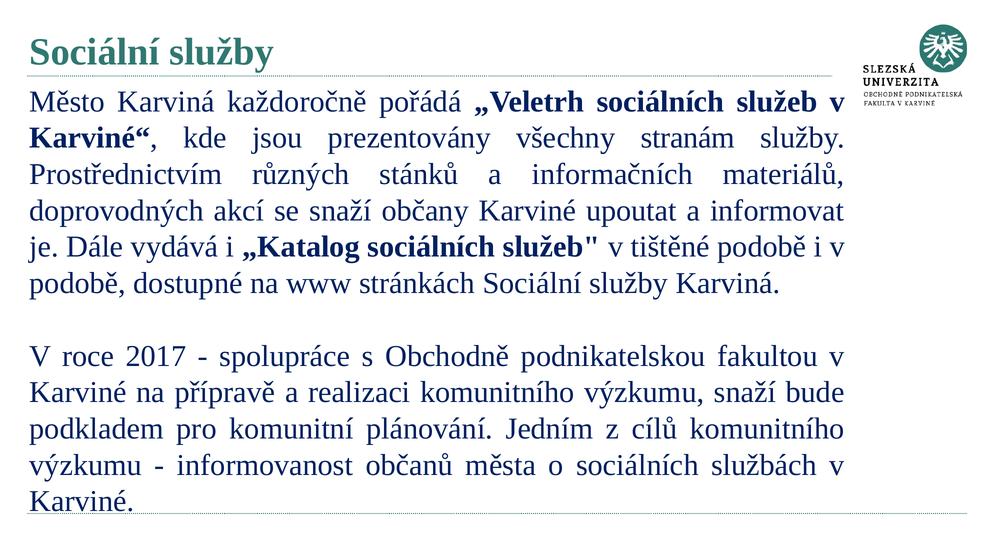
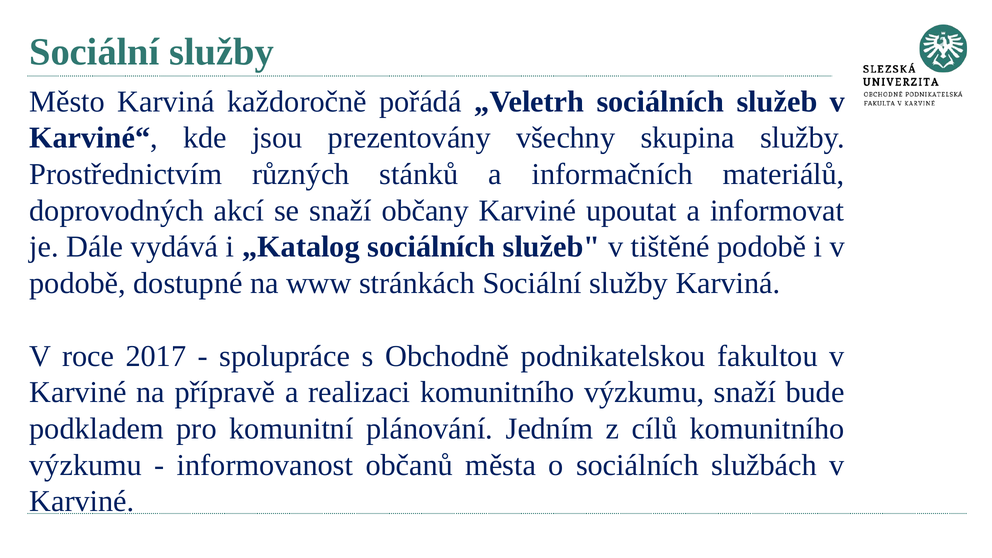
stranám: stranám -> skupina (688, 138)
